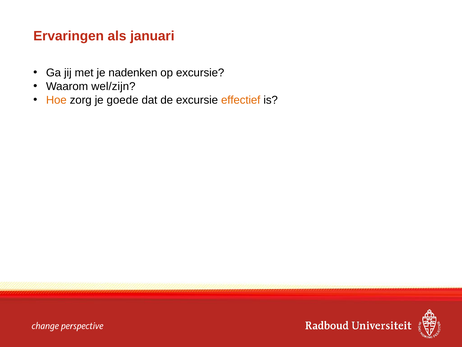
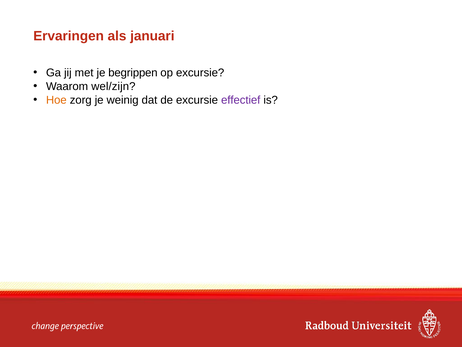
nadenken: nadenken -> begrippen (133, 73)
goede: goede -> weinig (123, 100)
effectief colour: orange -> purple (241, 100)
